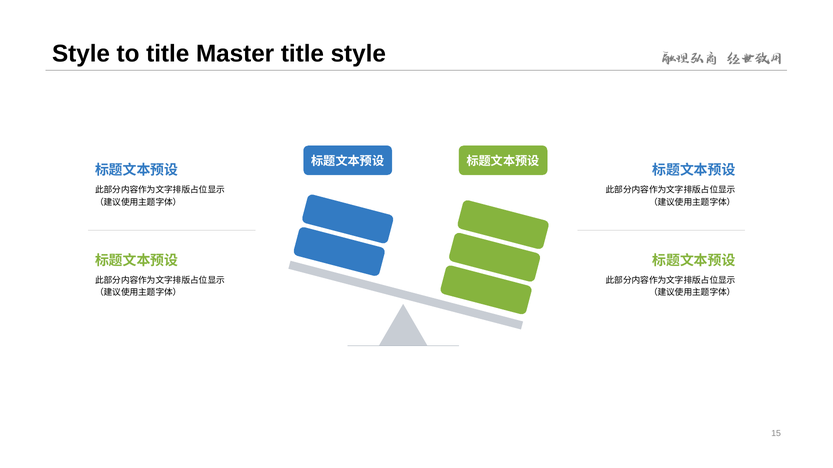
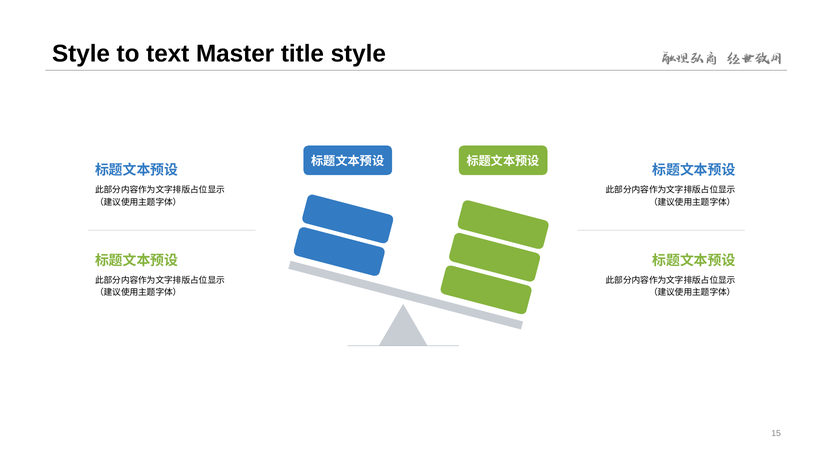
to title: title -> text (168, 54)
